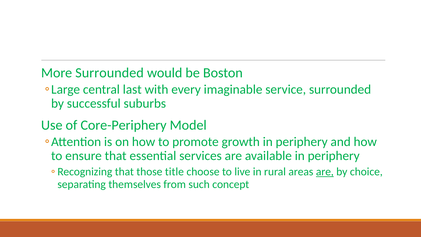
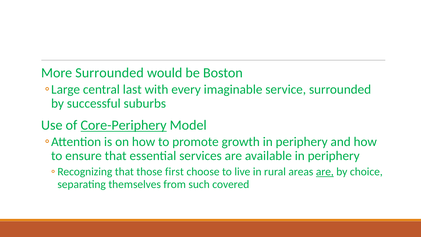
Core-Periphery underline: none -> present (124, 125)
title: title -> first (174, 172)
concept: concept -> covered (231, 184)
